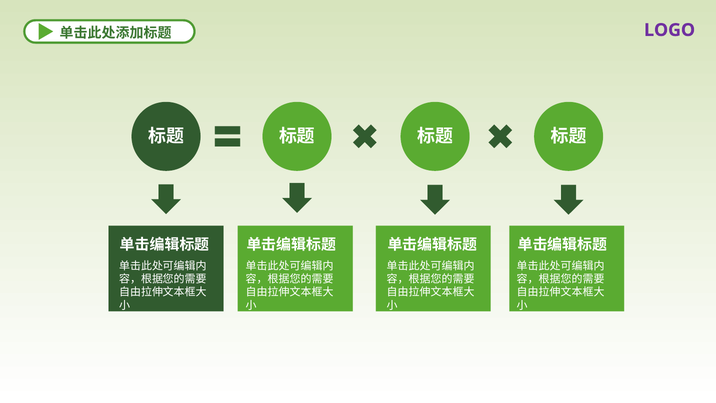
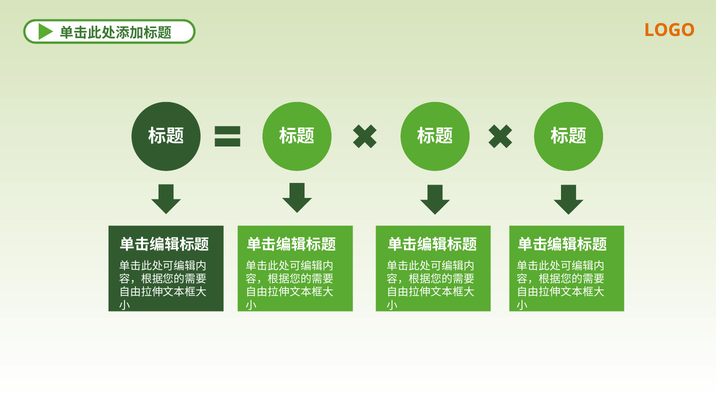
LOGO colour: purple -> orange (670, 30)
